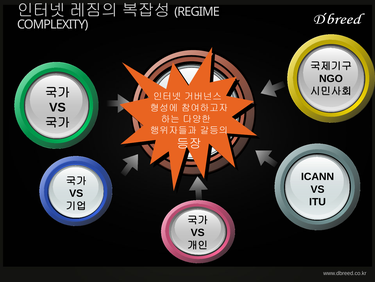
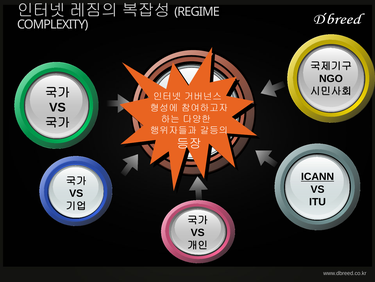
ICANN underline: none -> present (318, 176)
